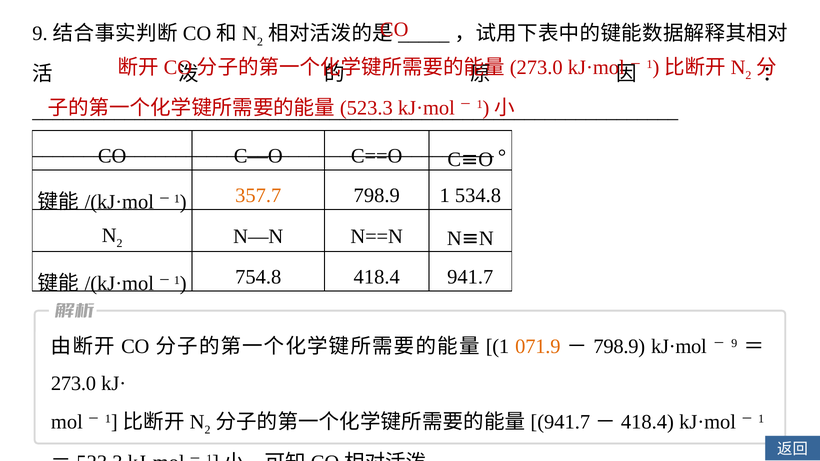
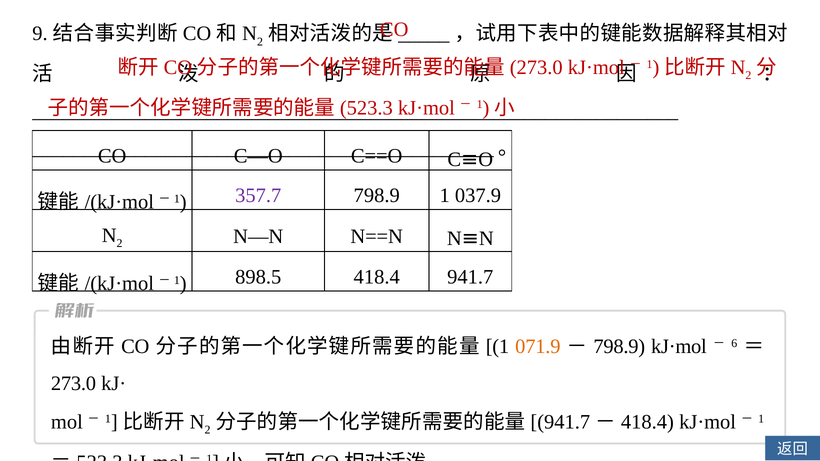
357.7 colour: orange -> purple (258, 196)
534.8: 534.8 -> 037.9 (478, 196)
754.8: 754.8 -> 898.5 (258, 277)
9: 9 -> 6 (734, 344)
